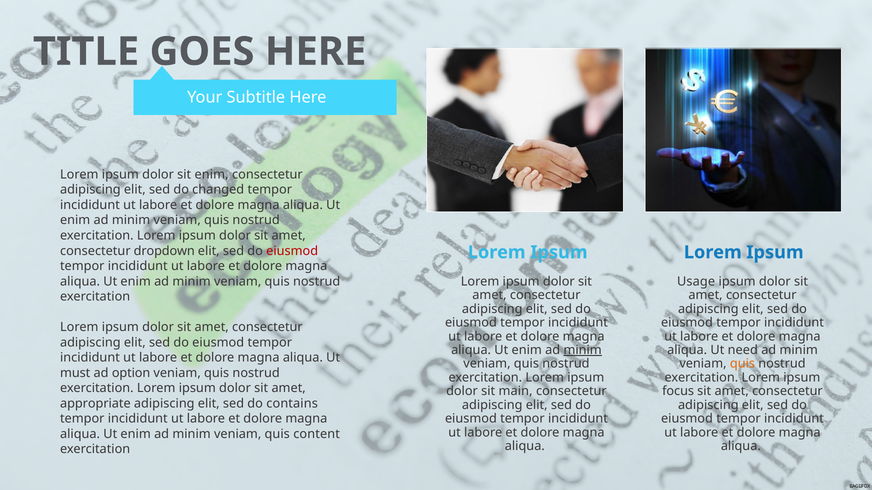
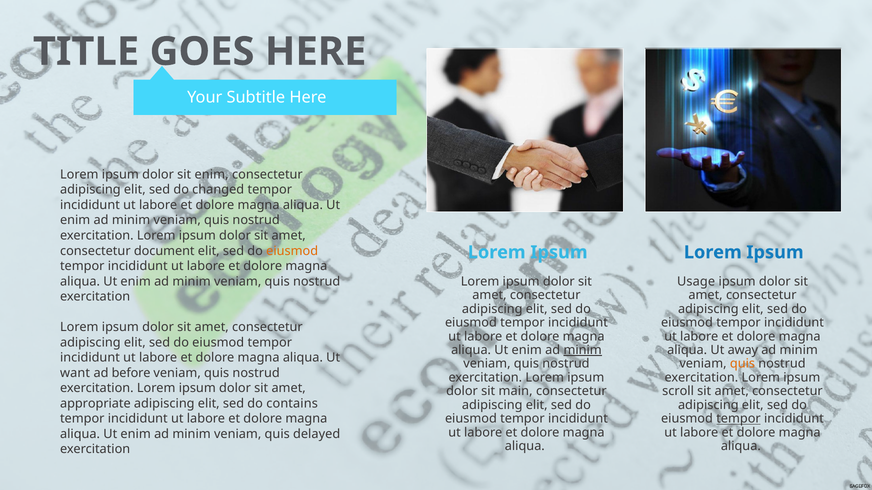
dropdown: dropdown -> document (164, 251)
eiusmod colour: red -> orange (292, 251)
need: need -> away (743, 350)
must: must -> want (75, 373)
option: option -> before (131, 373)
focus: focus -> scroll (678, 392)
tempor underline: none -> present (739, 419)
content: content -> delayed (317, 434)
